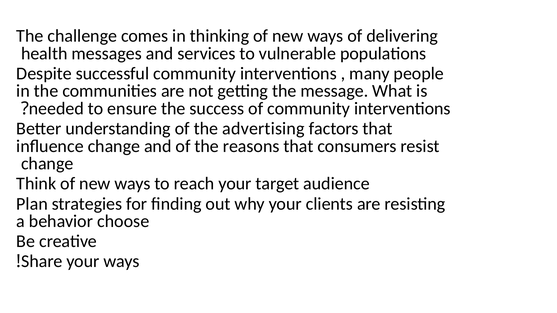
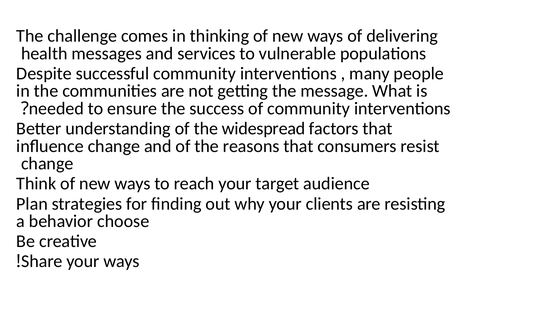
advertising: advertising -> widespread (264, 129)
